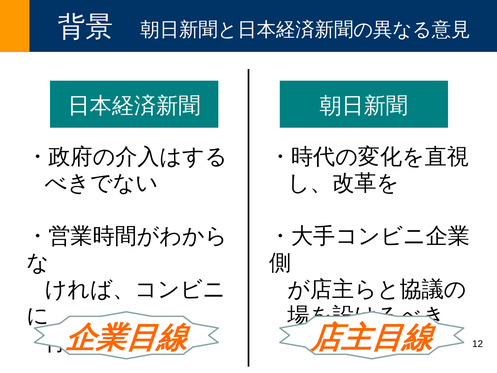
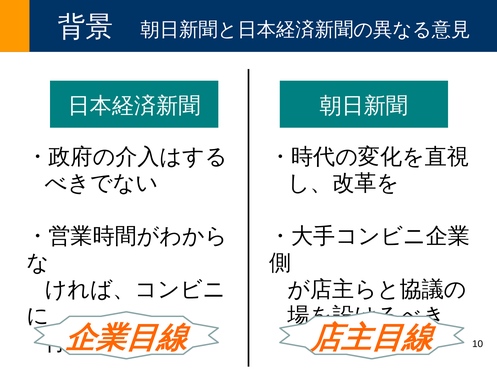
12: 12 -> 10 (478, 344)
